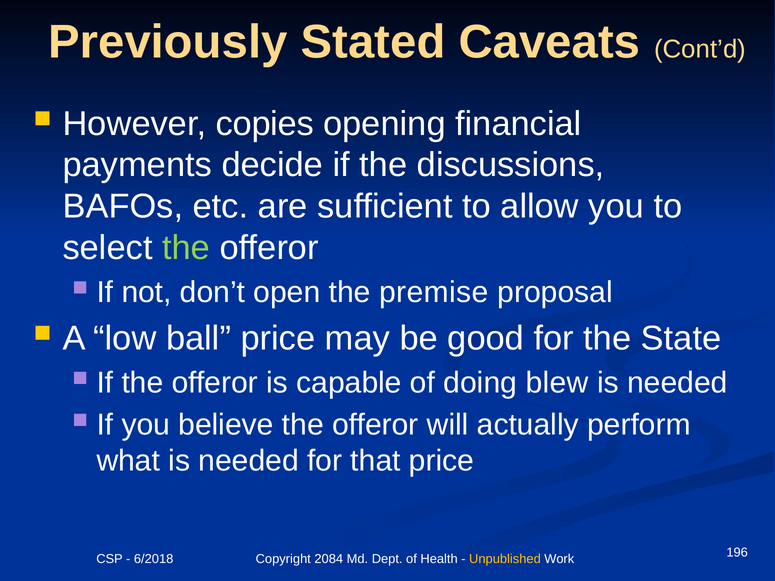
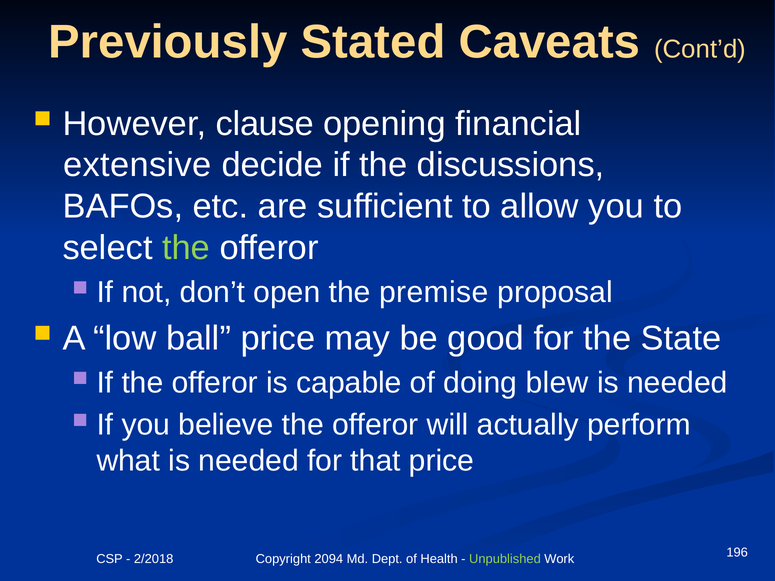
copies: copies -> clause (265, 124)
payments: payments -> extensive (137, 165)
6/2018: 6/2018 -> 2/2018 (154, 559)
2084: 2084 -> 2094 (329, 559)
Unpublished colour: yellow -> light green (505, 559)
